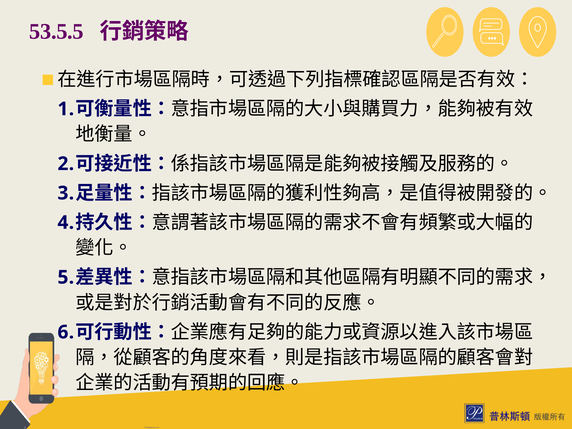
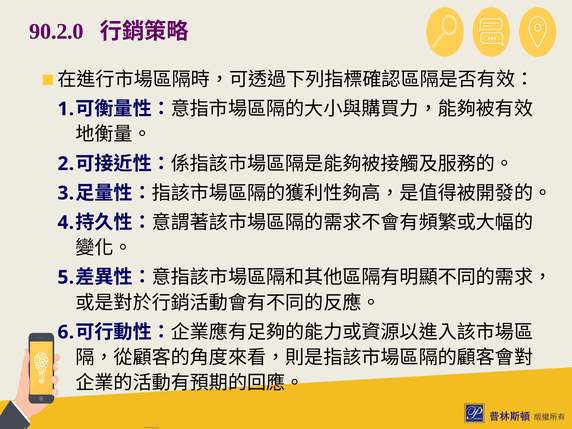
53.5.5: 53.5.5 -> 90.2.0 (57, 32)
